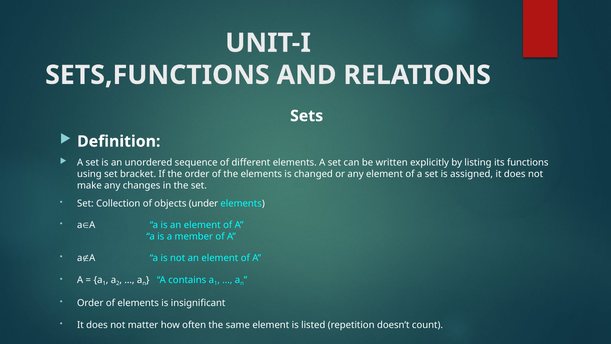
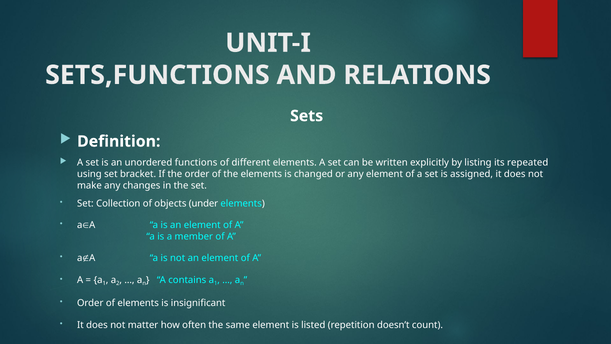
sequence: sequence -> functions (196, 162)
functions: functions -> repeated (528, 162)
